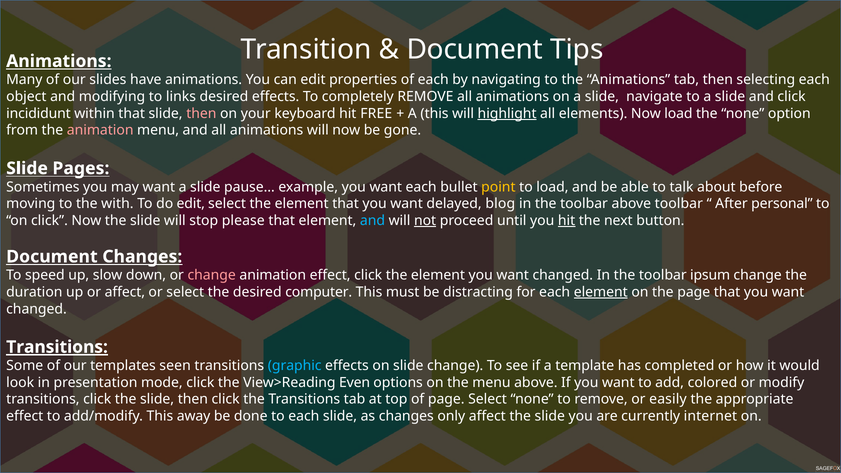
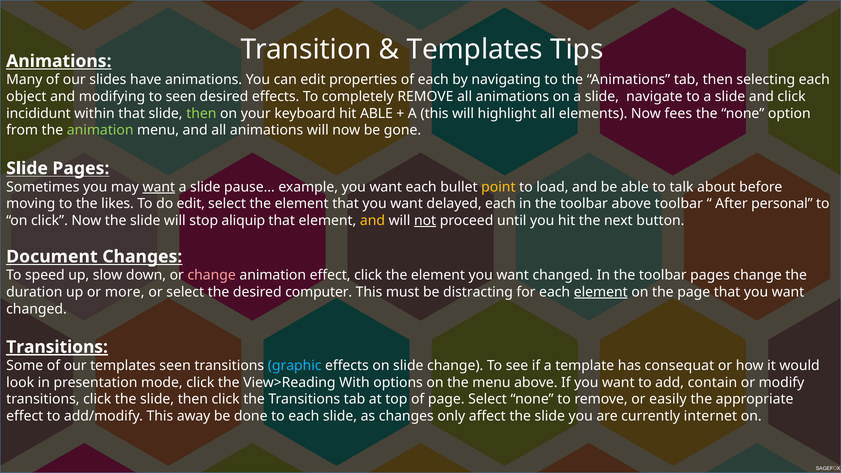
Document: Document -> Templates (475, 50)
to links: links -> seen (181, 97)
then colour: pink -> light green (201, 113)
hit FREE: FREE -> ABLE (376, 113)
highlight underline: present -> none (507, 113)
Now load: load -> fees (678, 113)
animation colour: pink -> light green (100, 130)
want underline: none -> present (159, 187)
with: with -> likes (118, 204)
delayed blog: blog -> each (500, 204)
please: please -> aliquip (243, 221)
and colour: light blue -> yellow (372, 221)
hit underline: present -> none (567, 221)
toolbar ipsum: ipsum -> pages (710, 275)
or affect: affect -> more (125, 292)
completed: completed -> consequat (679, 366)
Even: Even -> With (354, 383)
colored: colored -> contain (712, 383)
